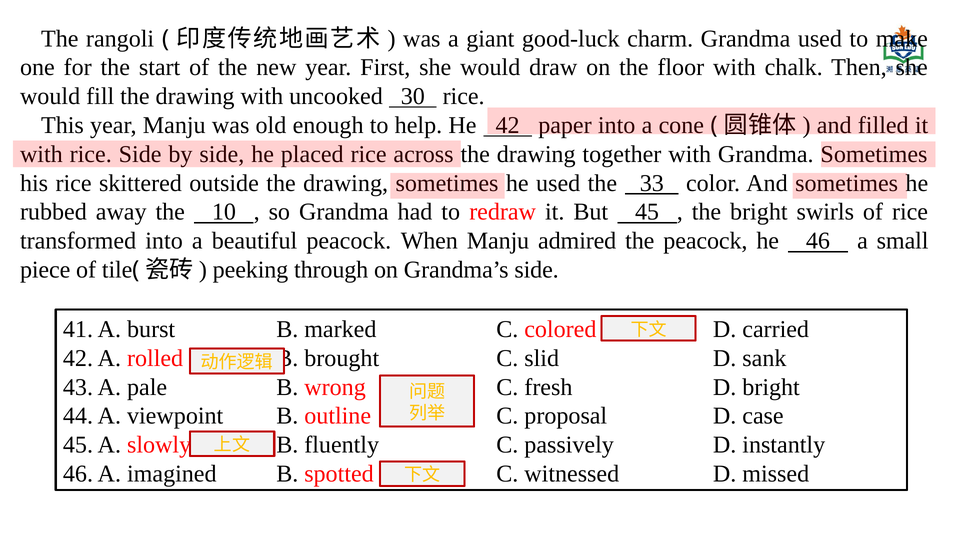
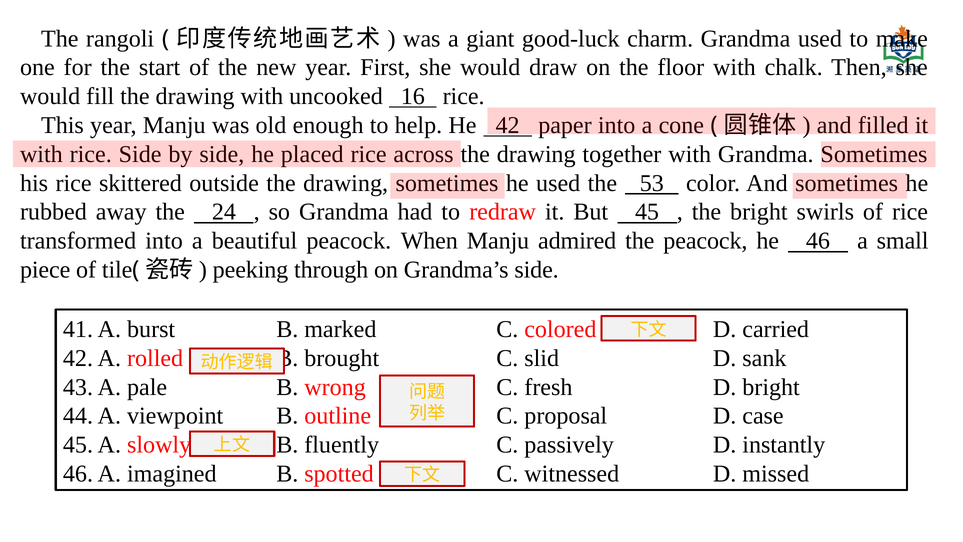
30: 30 -> 16 (413, 96)
33: 33 -> 53 (652, 183)
10: 10 -> 24 (224, 212)
